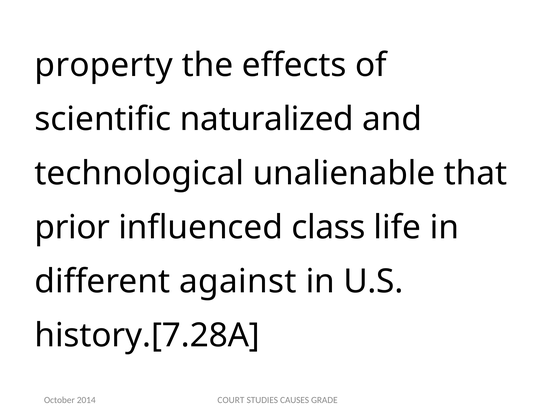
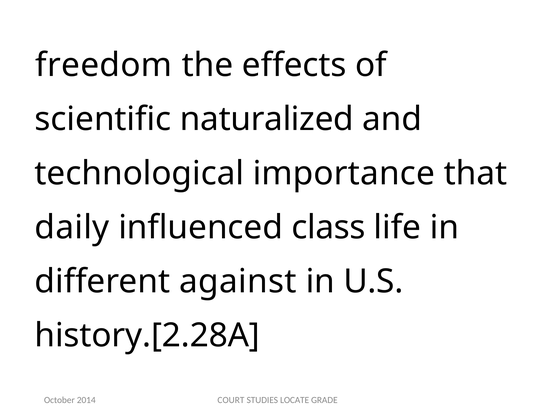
property: property -> freedom (104, 65)
unalienable: unalienable -> importance (344, 173)
prior: prior -> daily (72, 228)
history.[7.28A: history.[7.28A -> history.[2.28A (147, 336)
CAUSES: CAUSES -> LOCATE (295, 400)
